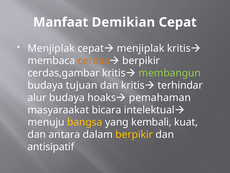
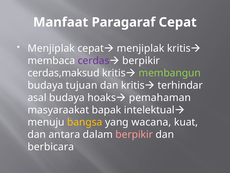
Demikian: Demikian -> Paragaraf (123, 22)
cerdas colour: orange -> purple (94, 61)
cerdas,gambar: cerdas,gambar -> cerdas,maksud (64, 73)
alur: alur -> asal (37, 97)
bicara: bicara -> bapak (107, 110)
kembali: kembali -> wacana (151, 122)
berpikir colour: yellow -> pink (134, 134)
antisipatif: antisipatif -> berbicara (51, 146)
